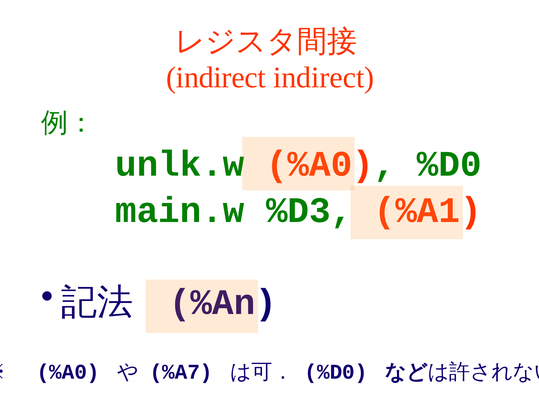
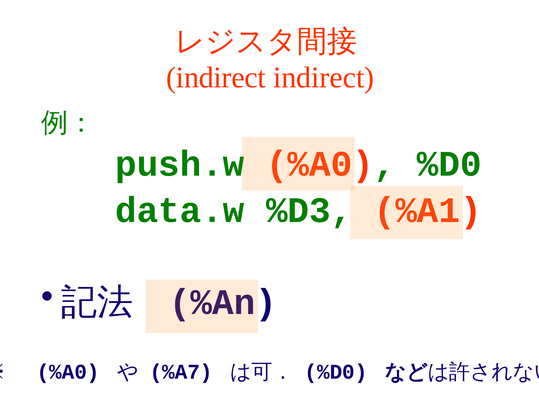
unlk.w: unlk.w -> push.w (180, 164)
main.w: main.w -> data.w (180, 210)
